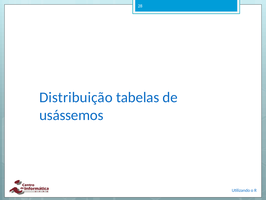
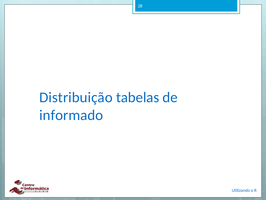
usássemos: usássemos -> informado (71, 115)
